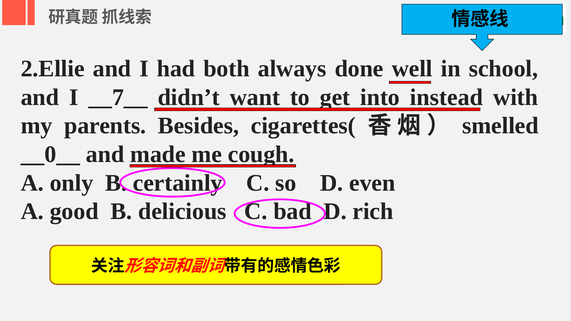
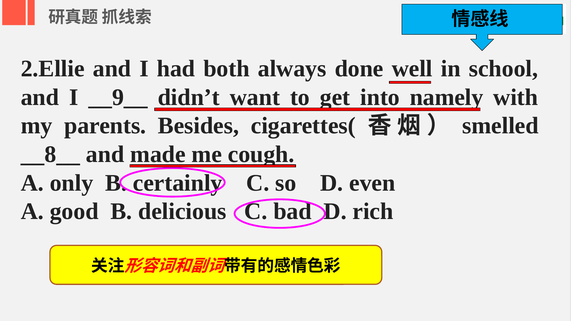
__7__: __7__ -> __9__ (118, 97)
instead: instead -> namely (447, 97)
__0__: __0__ -> __8__ (50, 154)
